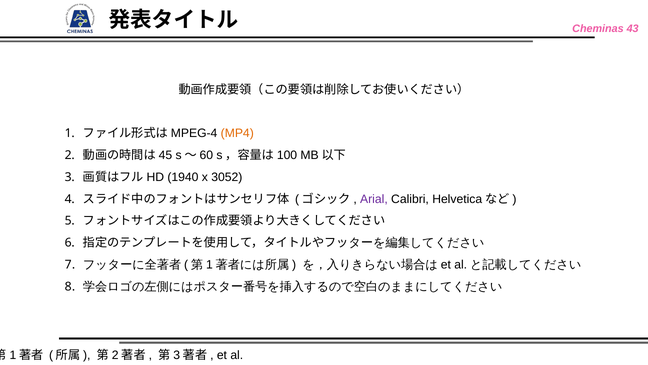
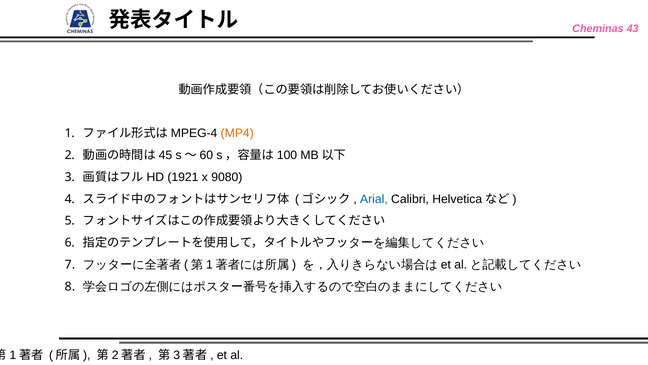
1940: 1940 -> 1921 (183, 177)
3052: 3052 -> 9080 (227, 177)
Arial colour: purple -> blue (374, 199)
